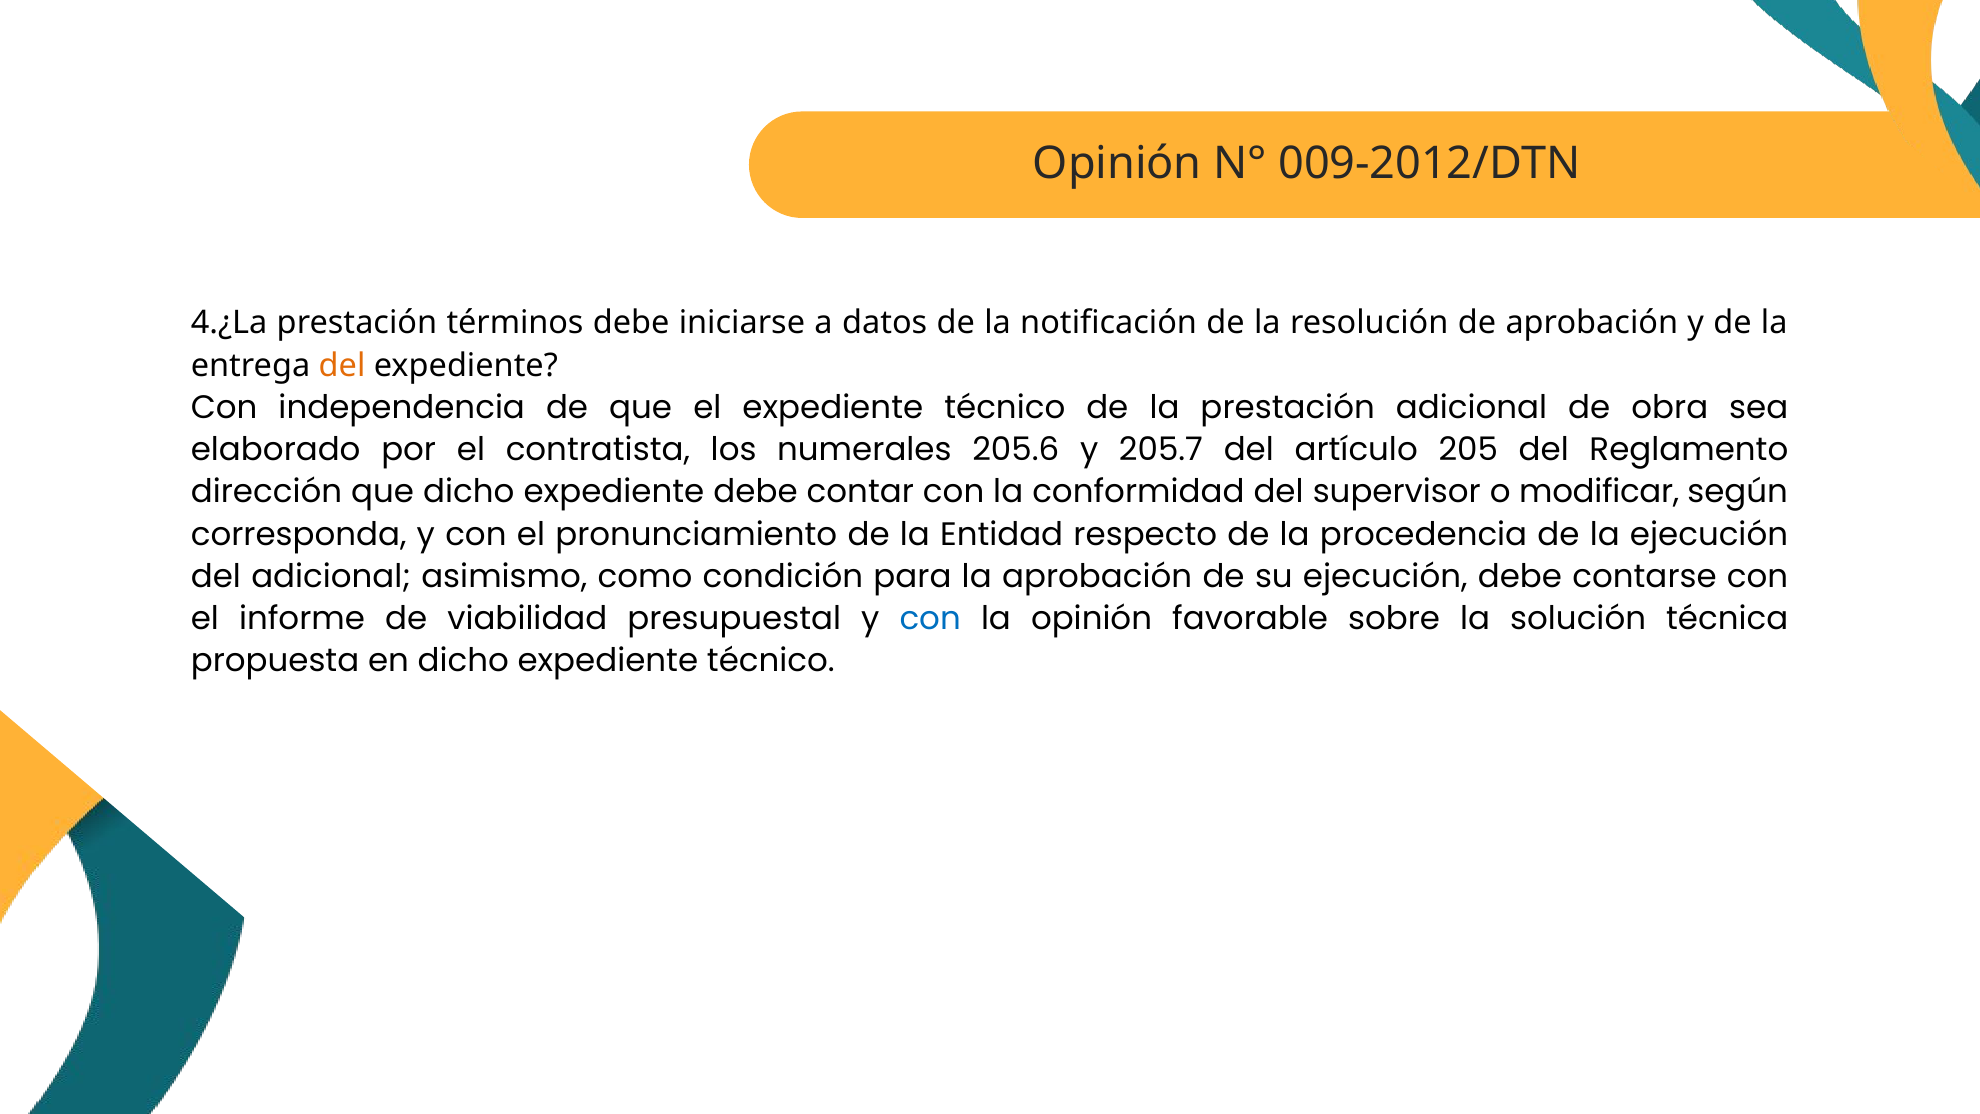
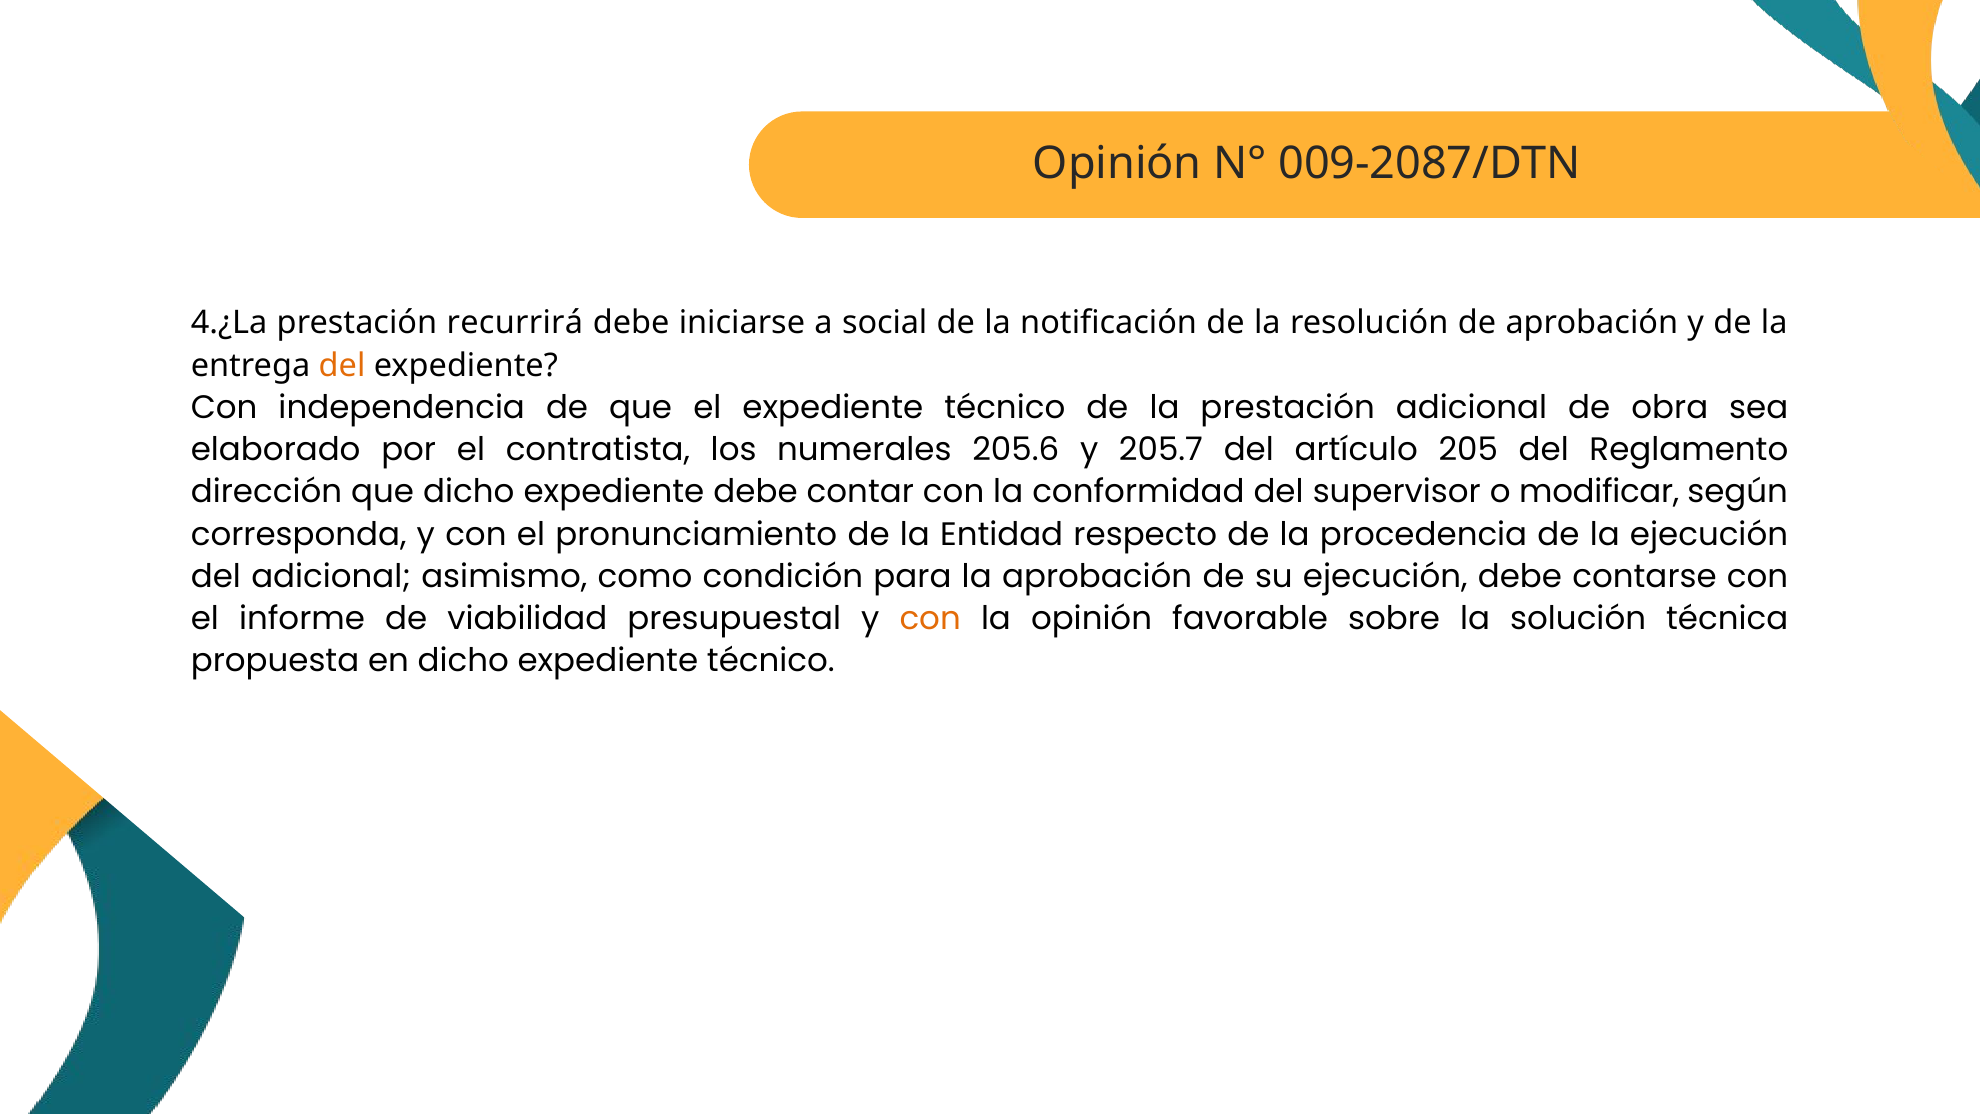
009-2012/DTN: 009-2012/DTN -> 009-2087/DTN (1430, 164)
términos: términos -> recurrirá (515, 323)
datos: datos -> social (885, 323)
con colour: blue -> orange (930, 619)
